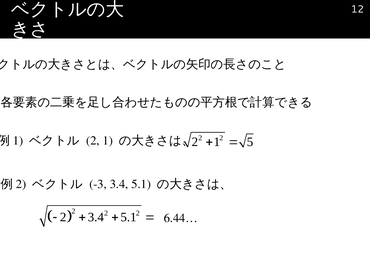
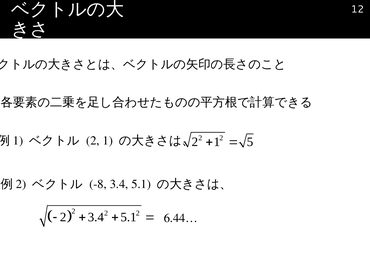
-3: -3 -> -8 (98, 184)
